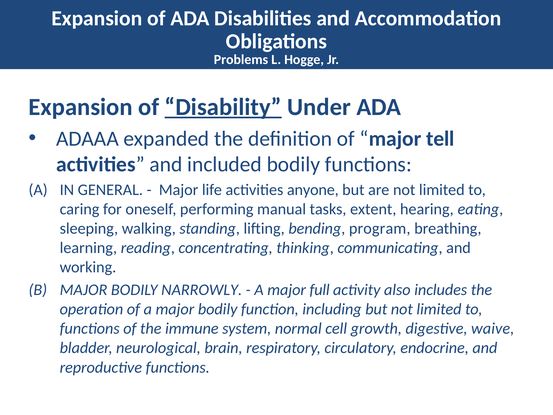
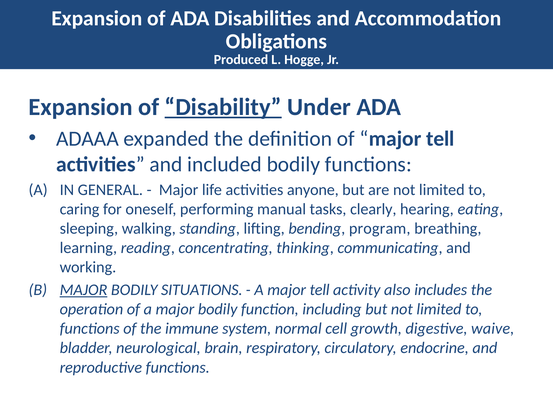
Problems: Problems -> Produced (241, 60)
extent: extent -> clearly (373, 209)
MAJOR underline: none -> present (84, 290)
NARROWLY: NARROWLY -> SITUATIONS (202, 290)
A major full: full -> tell (320, 290)
